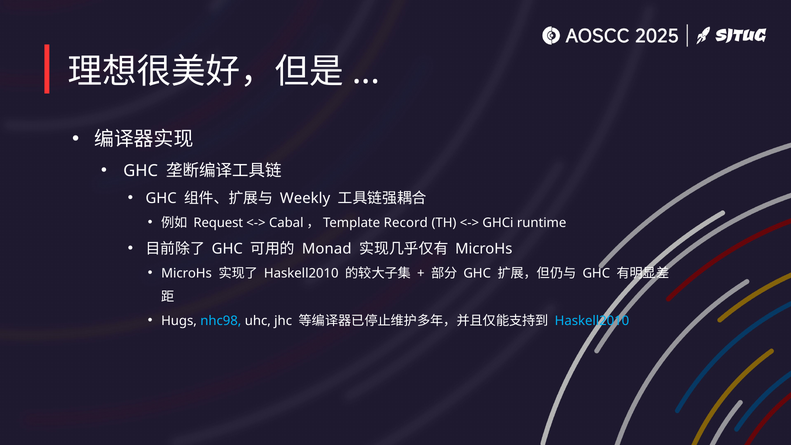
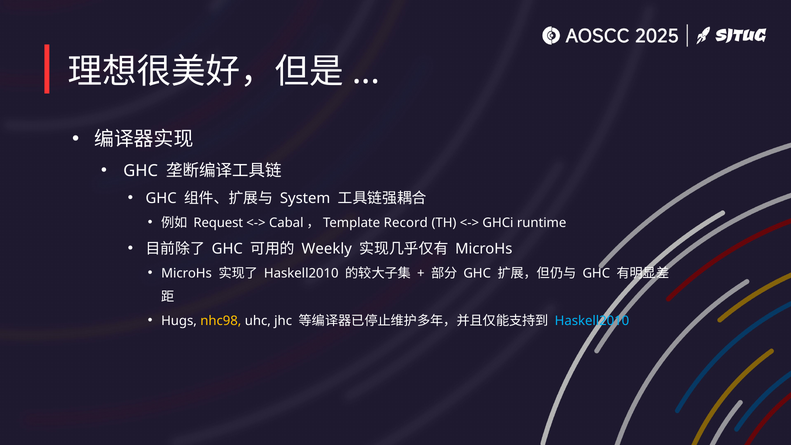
Weekly: Weekly -> System (305, 198)
Monad: Monad -> Weekly (327, 249)
nhc98 colour: light blue -> yellow (221, 321)
